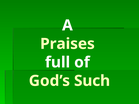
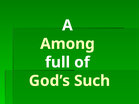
Praises: Praises -> Among (67, 44)
